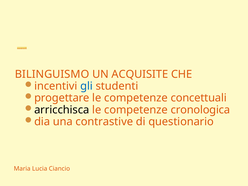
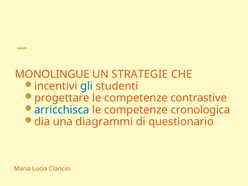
BILINGUISMO: BILINGUISMO -> MONOLINGUE (52, 74)
ACQUISITE: ACQUISITE -> STRATEGIE (140, 74)
concettuali: concettuali -> contrastive (199, 98)
arricchisca colour: black -> blue (62, 110)
contrastive: contrastive -> diagrammi (104, 122)
